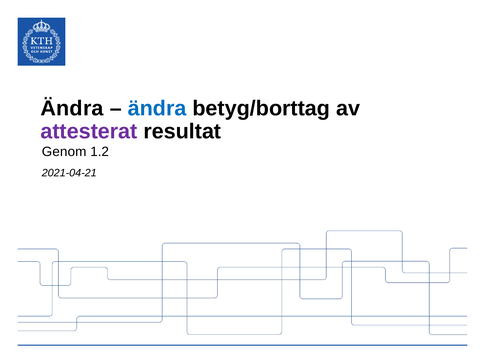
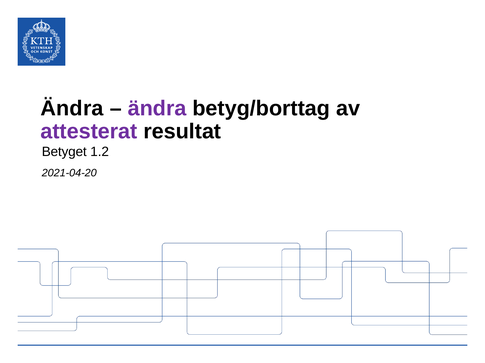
ändra colour: blue -> purple (157, 108)
Genom: Genom -> Betyget (64, 152)
2021-04-21: 2021-04-21 -> 2021-04-20 (69, 173)
